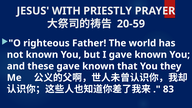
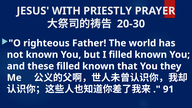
20-59: 20-59 -> 20-30 (131, 24)
I gave: gave -> filled (120, 55)
these gave: gave -> filled (68, 66)
83: 83 -> 91 (168, 89)
